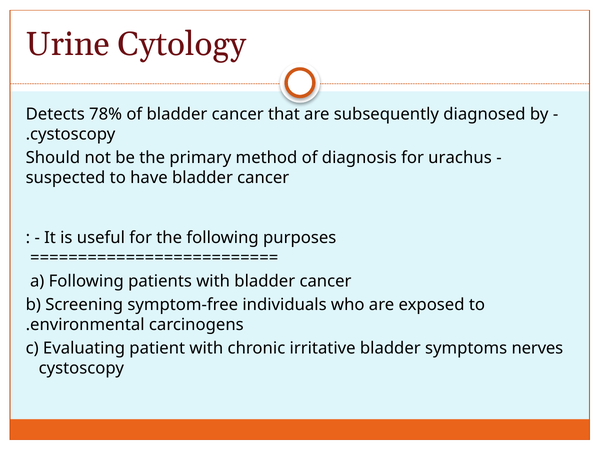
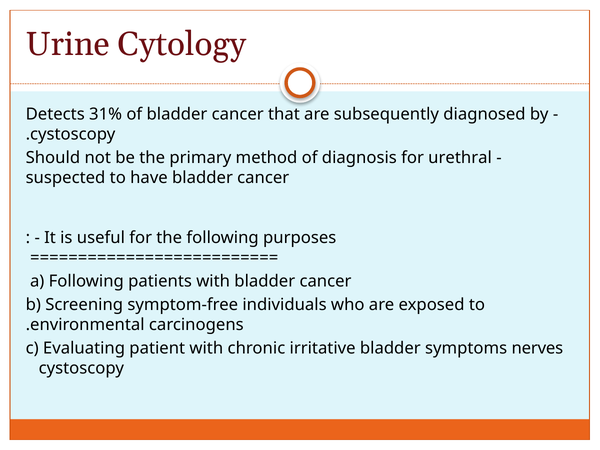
78%: 78% -> 31% (106, 114)
urachus: urachus -> urethral (460, 158)
